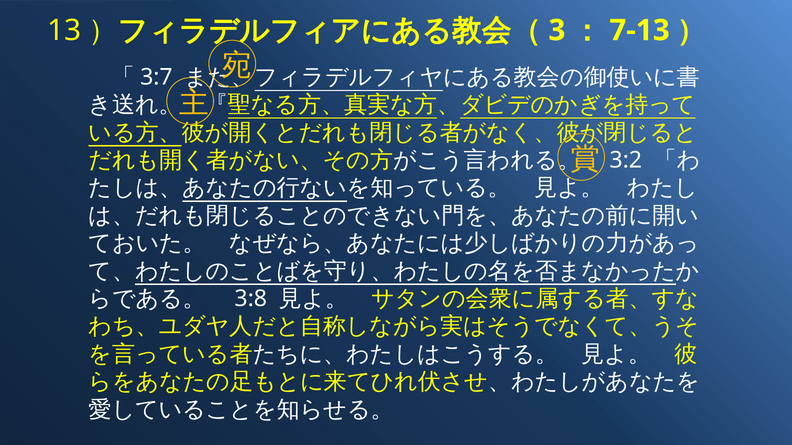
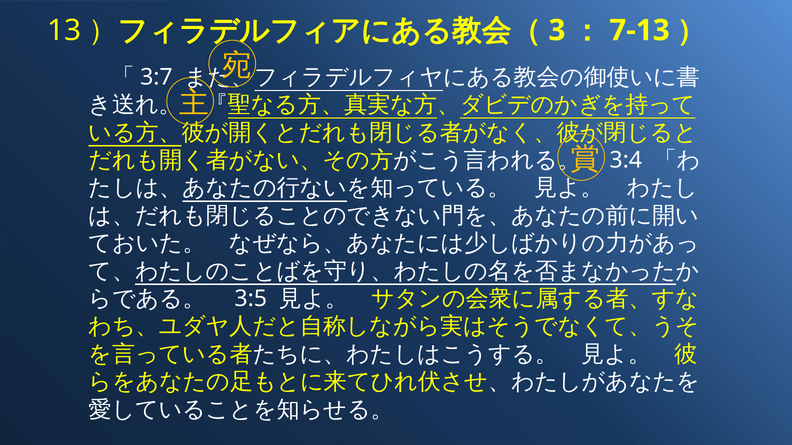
3:2: 3:2 -> 3:4 (626, 160)
3:8: 3:8 -> 3:5 (251, 299)
